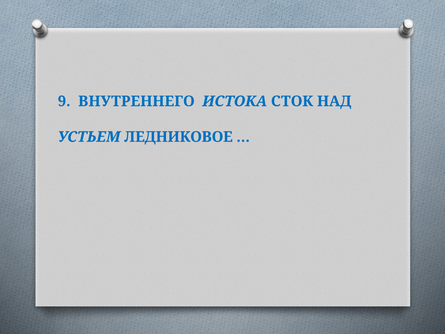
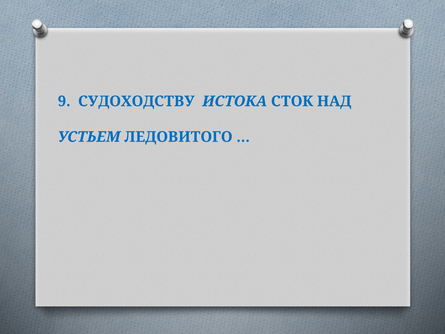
ВНУТРЕННЕГО: ВНУТРЕННЕГО -> СУДОХОДСТВУ (136, 101)
ЛЕДНИКОВОЕ: ЛЕДНИКОВОЕ -> ЛЕДОВИТОГО (178, 137)
